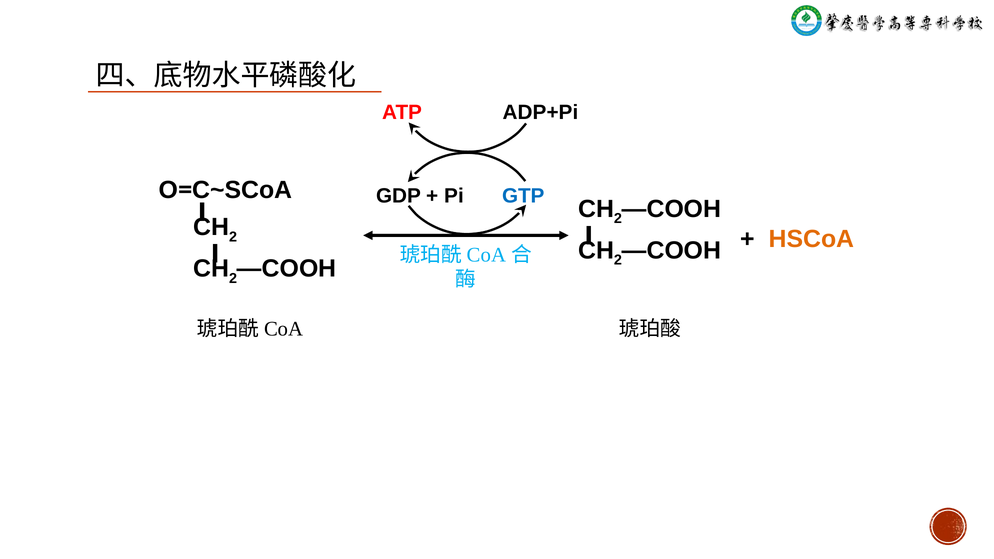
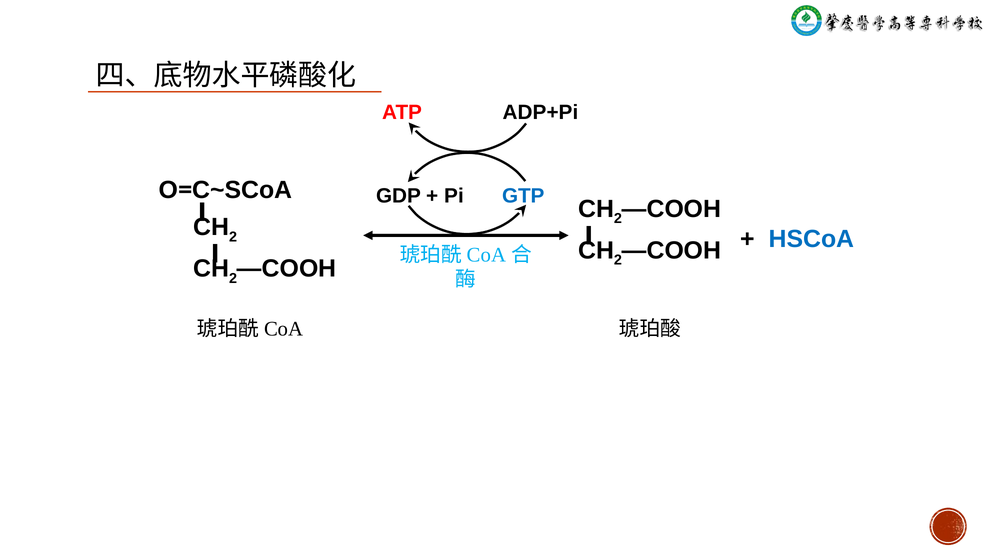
HSCoA colour: orange -> blue (811, 239)
